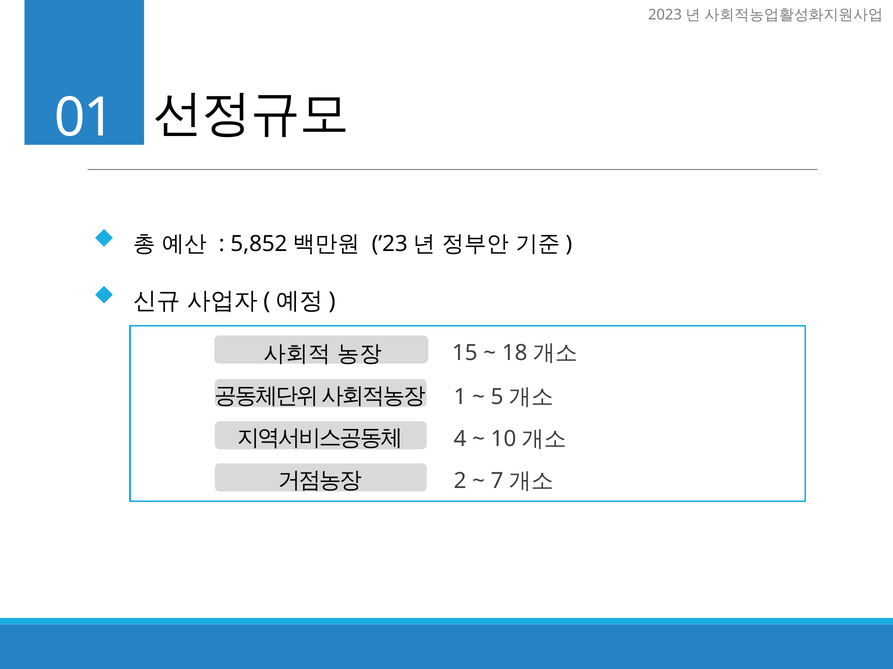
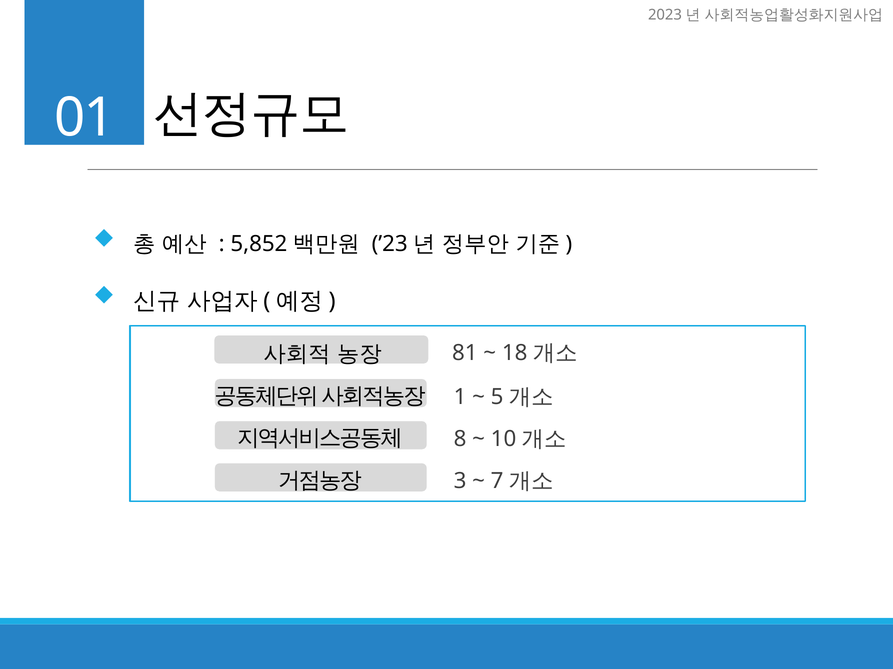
15: 15 -> 81 (465, 353)
4: 4 -> 8 (460, 439)
2: 2 -> 3 (460, 482)
